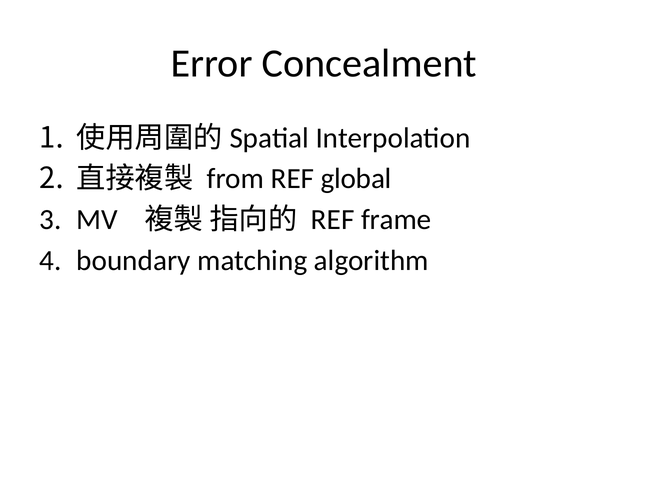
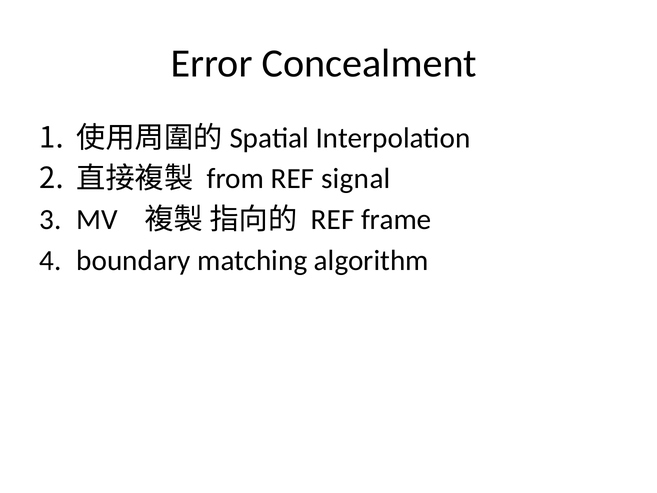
global: global -> signal (356, 179)
